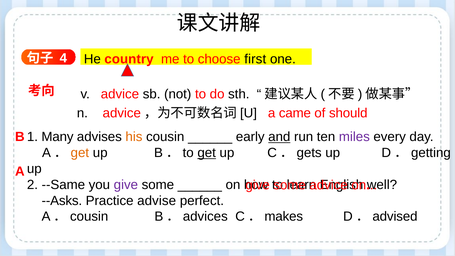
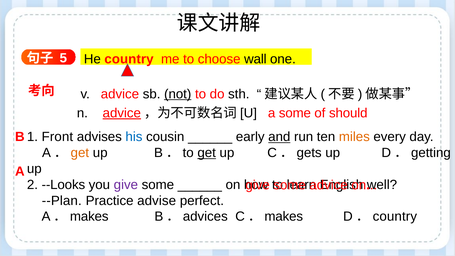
4: 4 -> 5 (63, 58)
first: first -> wall (255, 59)
not underline: none -> present (178, 94)
advice underline: none -> present (122, 113)
a came: came -> some (295, 113)
Many: Many -> Front (57, 137)
his colour: orange -> blue (134, 137)
miles colour: purple -> orange (354, 137)
--Same: --Same -> --Looks (63, 185)
--Asks: --Asks -> --Plan (62, 201)
cousin: cousin -> makes (89, 217)
advised: advised -> country (395, 217)
